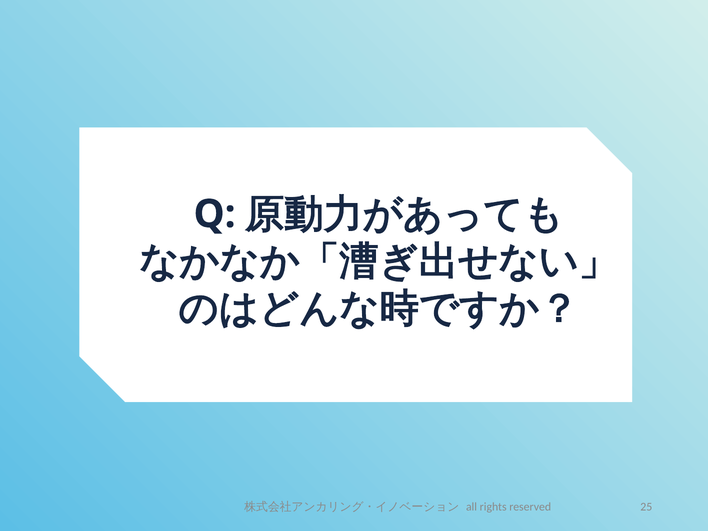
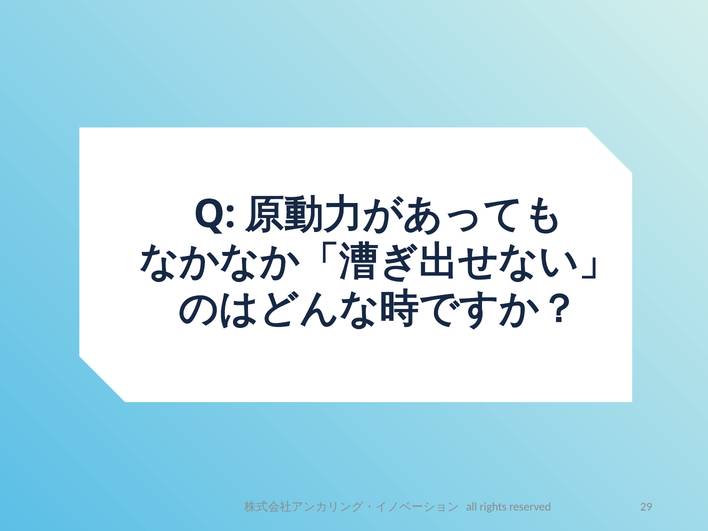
25: 25 -> 29 (646, 507)
